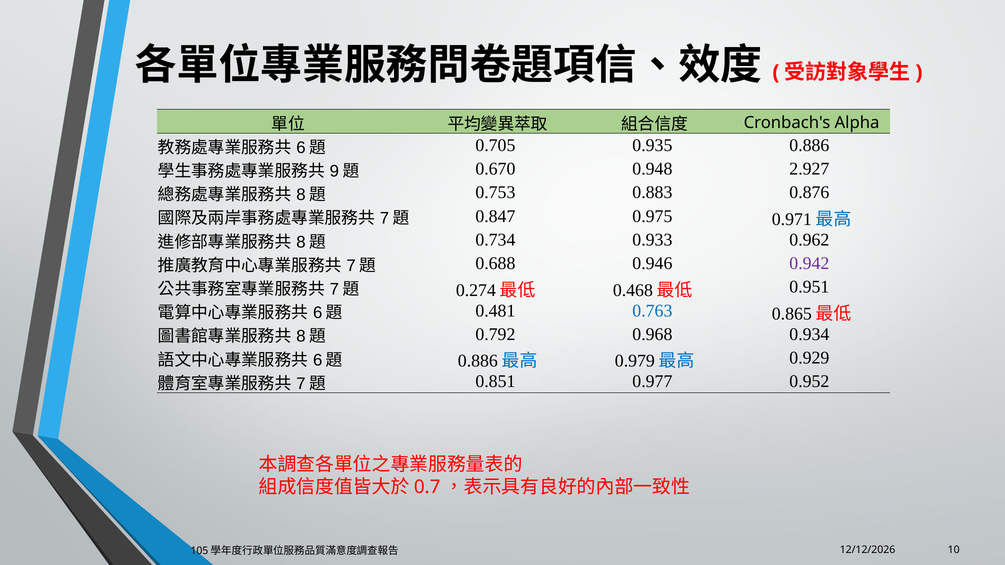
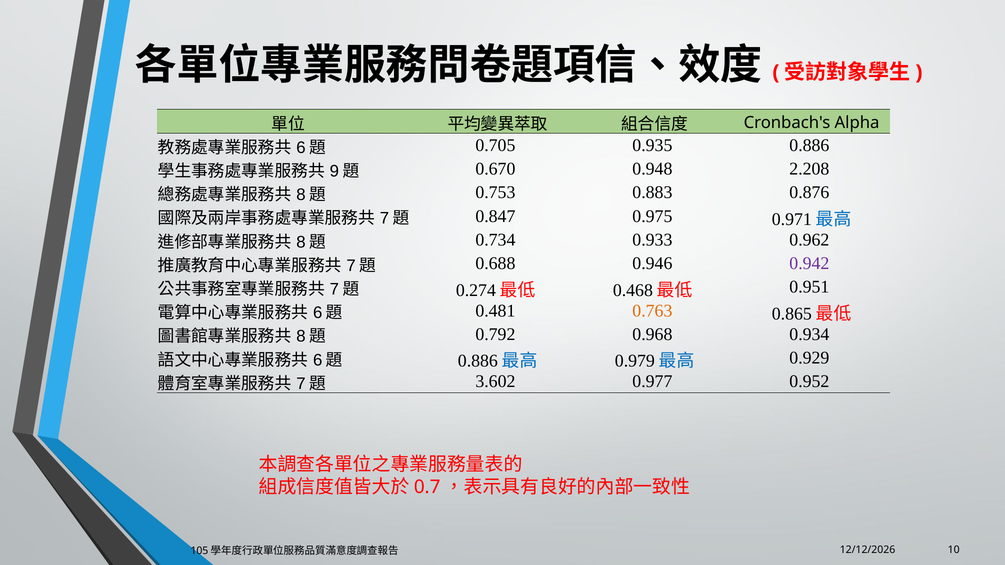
2.927: 2.927 -> 2.208 (809, 169)
0.763 colour: blue -> orange (652, 311)
0.851: 0.851 -> 3.602 (495, 382)
